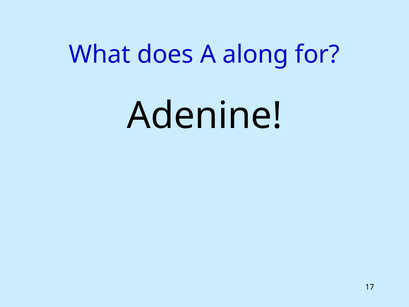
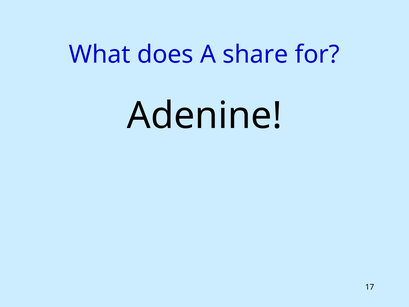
along: along -> share (255, 55)
